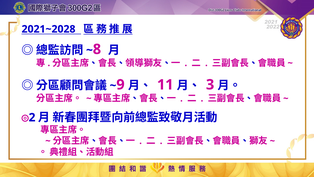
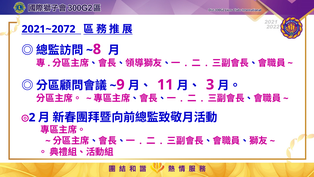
2021~2028: 2021~2028 -> 2021~2072 (49, 29)
